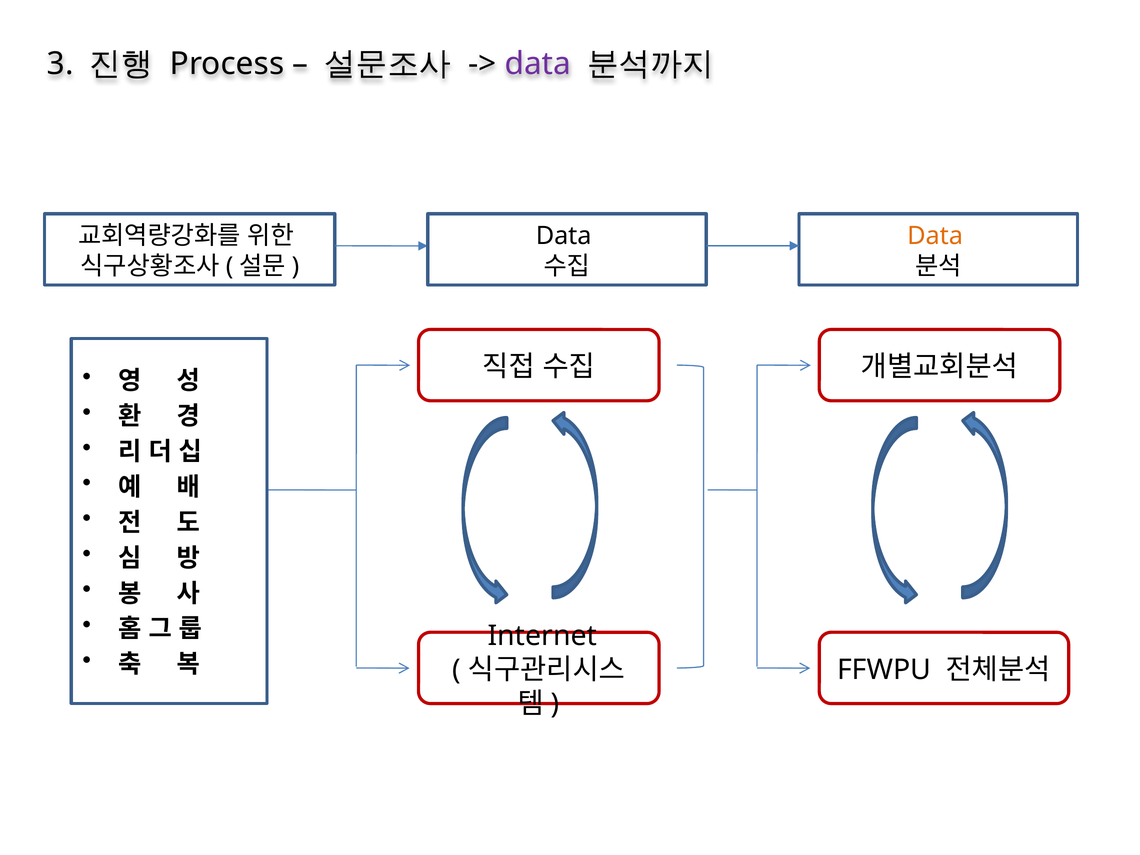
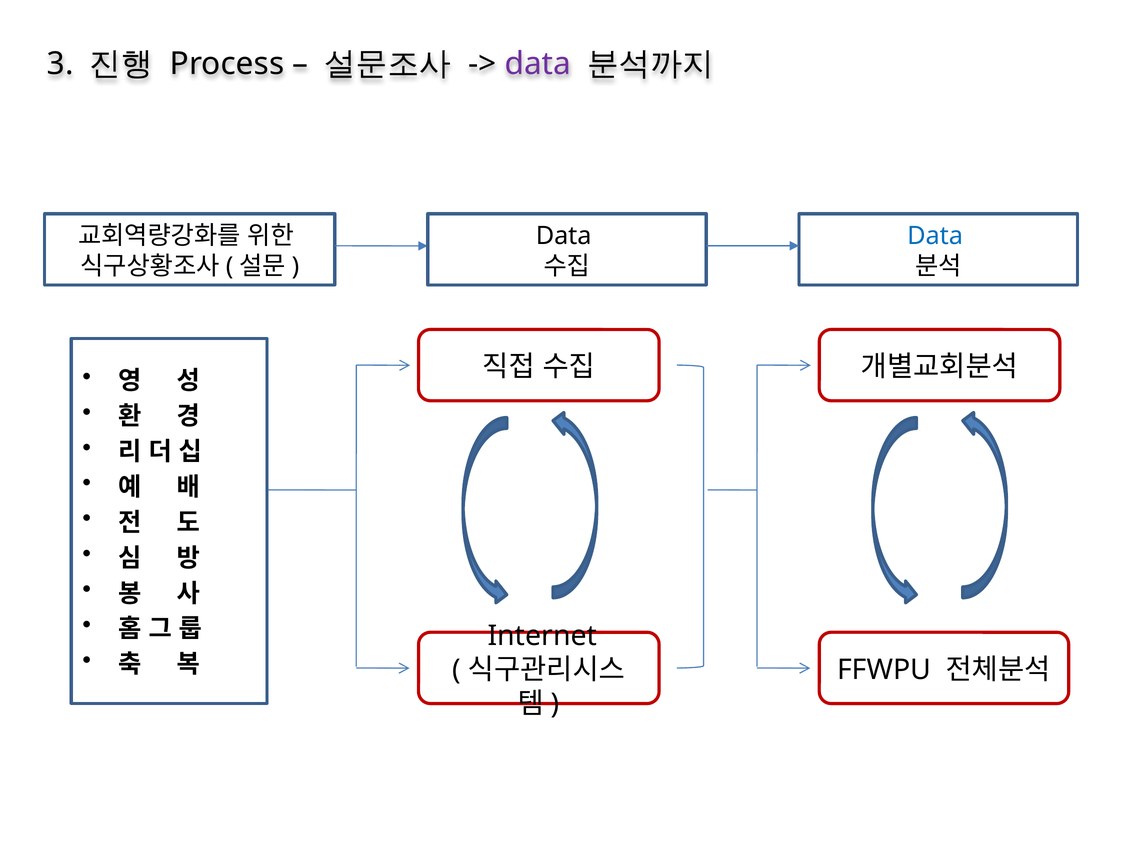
Data colour: orange -> blue (935, 236)
